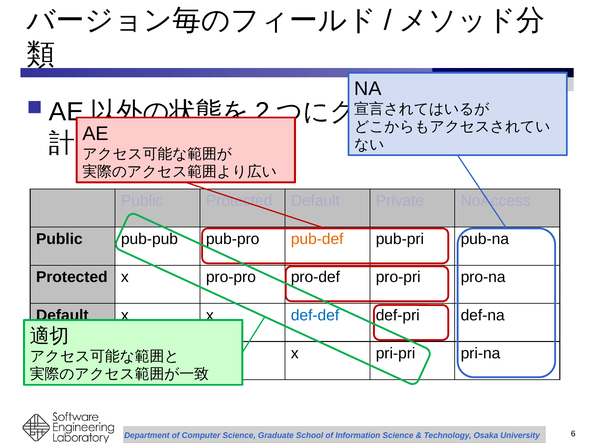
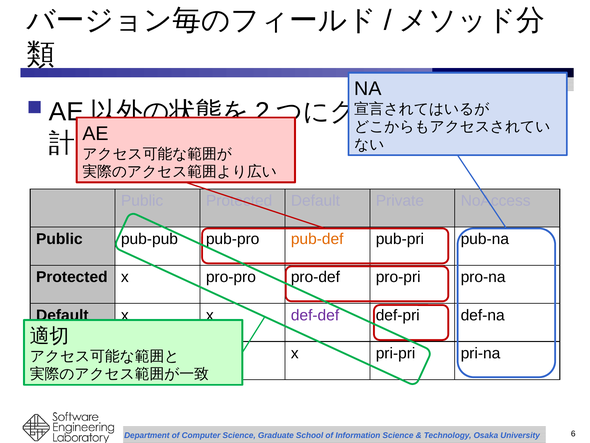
def-def colour: blue -> purple (315, 315)
